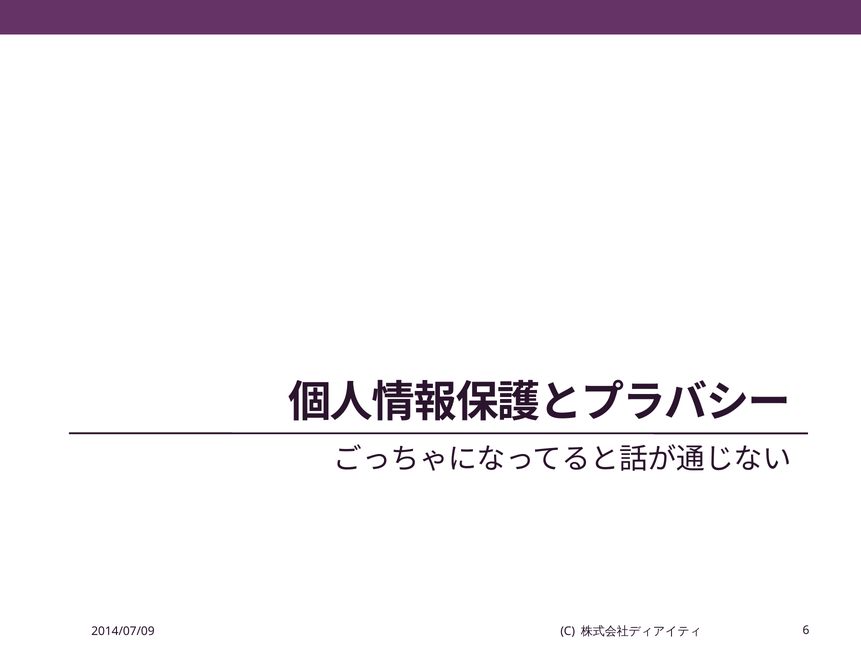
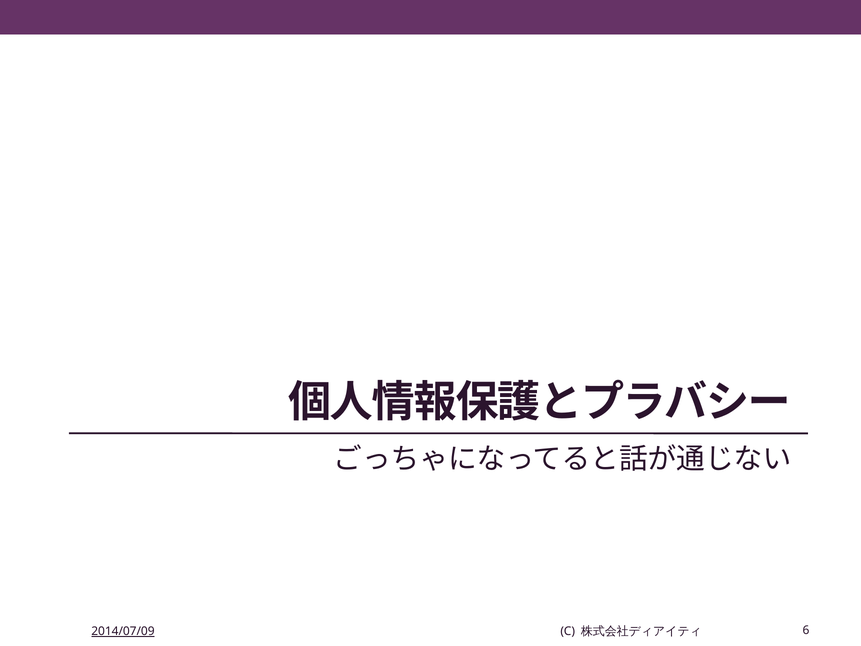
2014/07/09 underline: none -> present (123, 631)
